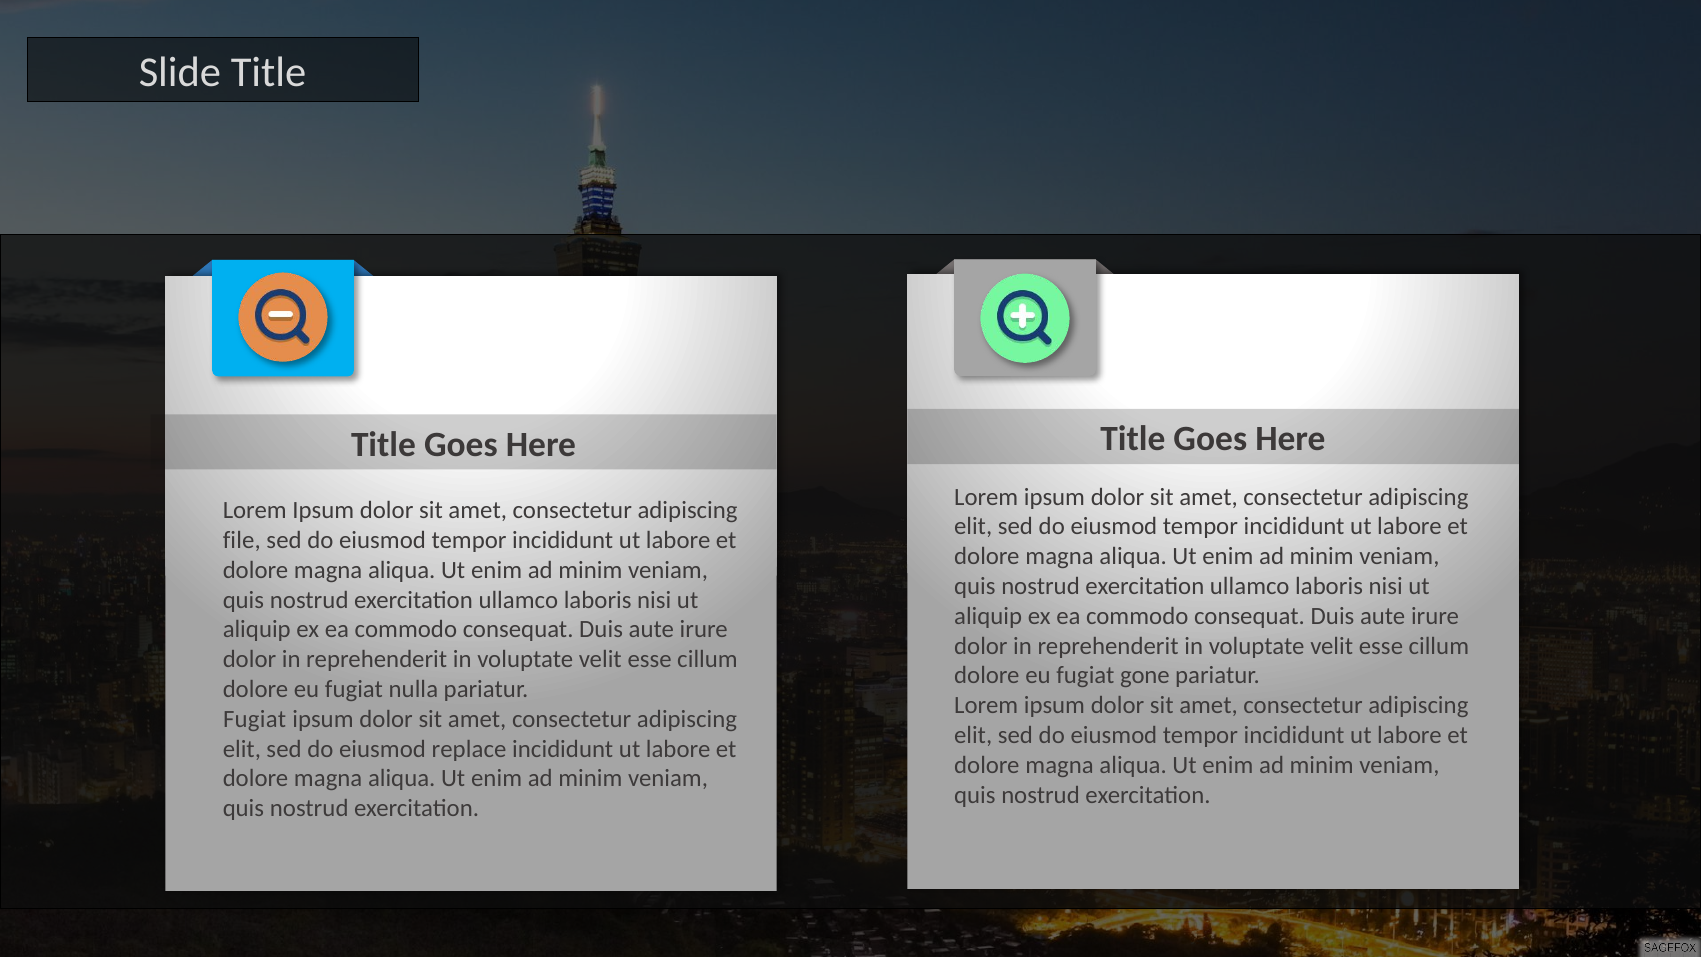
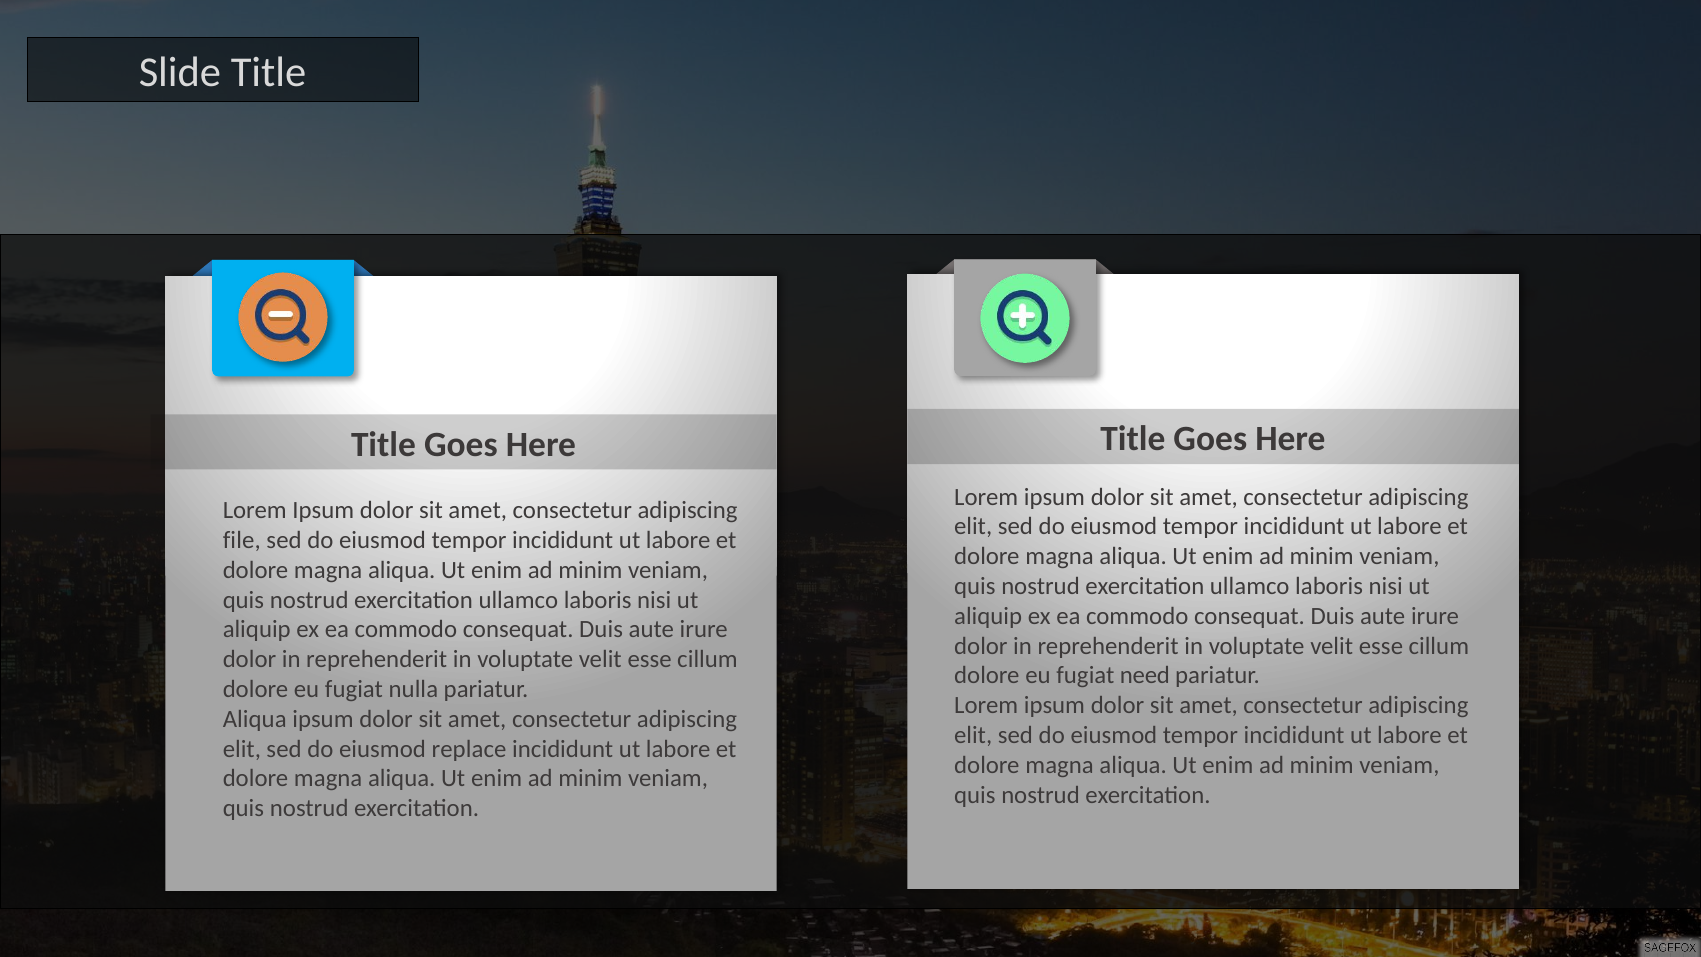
gone: gone -> need (1145, 676)
Fugiat: Fugiat -> Aliqua (255, 719)
